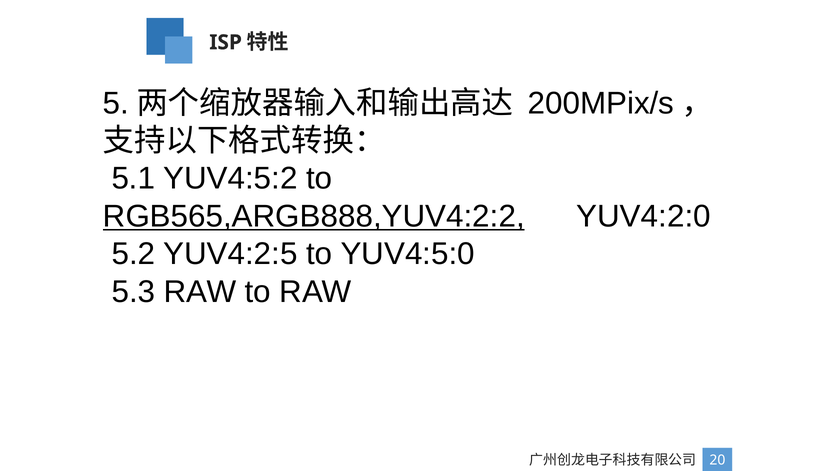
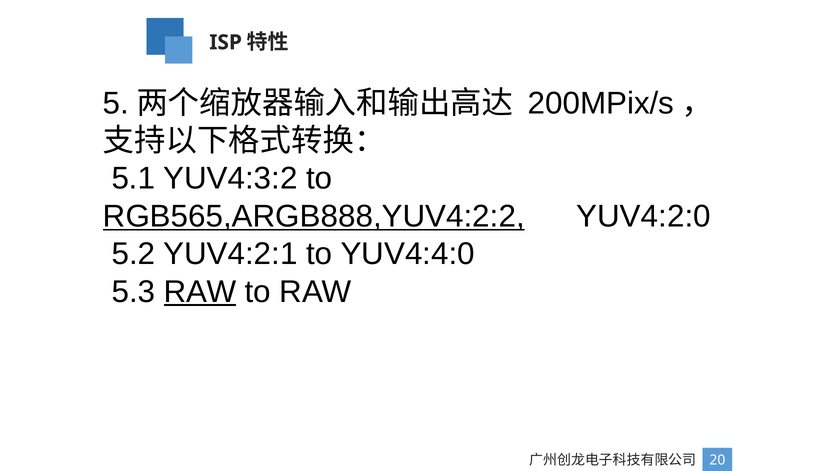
YUV4:5:2: YUV4:5:2 -> YUV4:3:2 (230, 179)
YUV4:2:5: YUV4:2:5 -> YUV4:2:1 (230, 254)
YUV4:5:0: YUV4:5:0 -> YUV4:4:0 (408, 254)
RAW underline: none -> present (200, 292)
